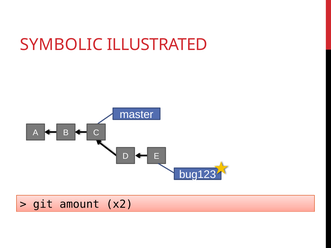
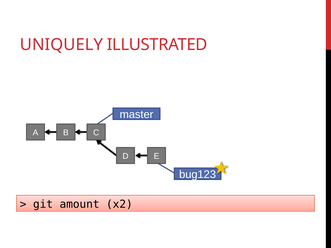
SYMBOLIC: SYMBOLIC -> UNIQUELY (61, 45)
